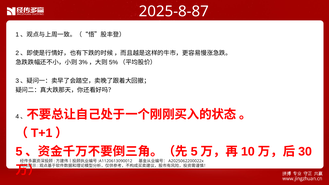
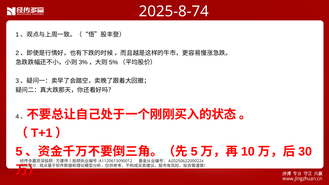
2025-8-87: 2025-8-87 -> 2025-8-74 (174, 11)
